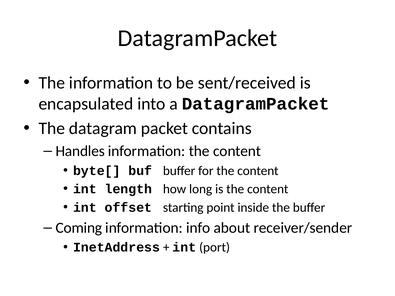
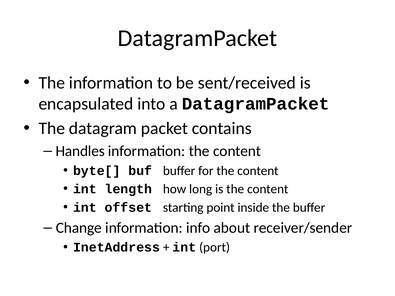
Coming: Coming -> Change (79, 228)
